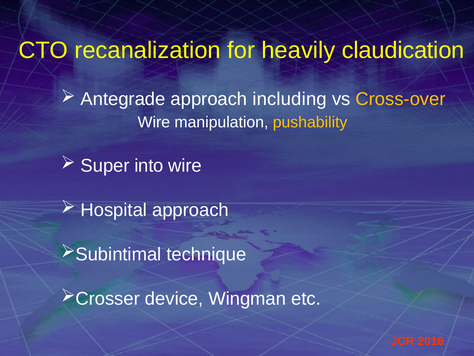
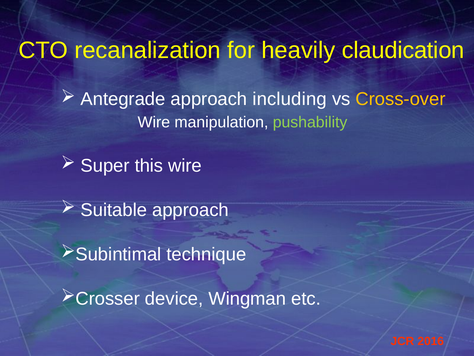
pushability colour: yellow -> light green (310, 122)
into: into -> this (149, 165)
Hospital: Hospital -> Suitable (114, 210)
